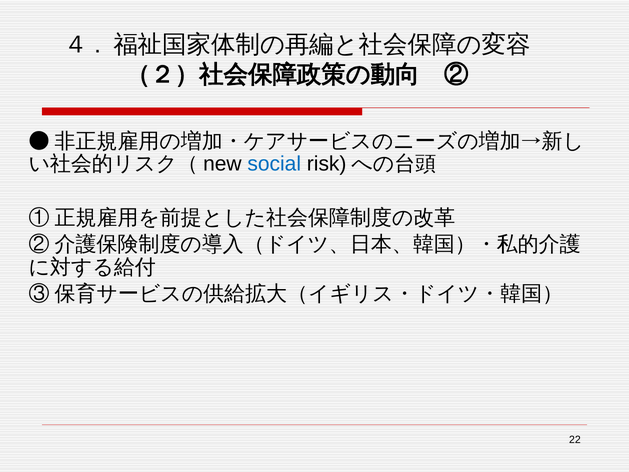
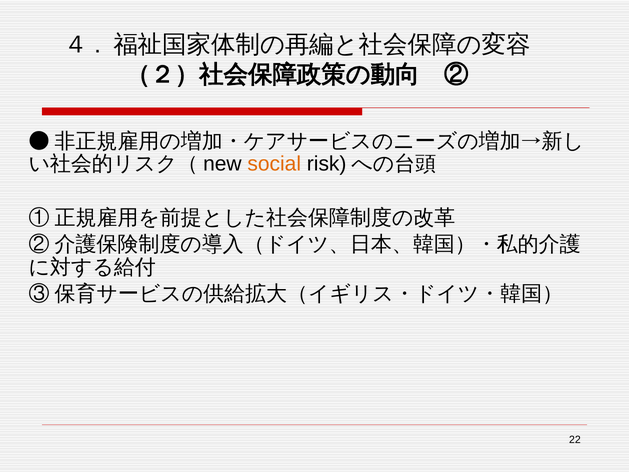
social colour: blue -> orange (274, 164)
